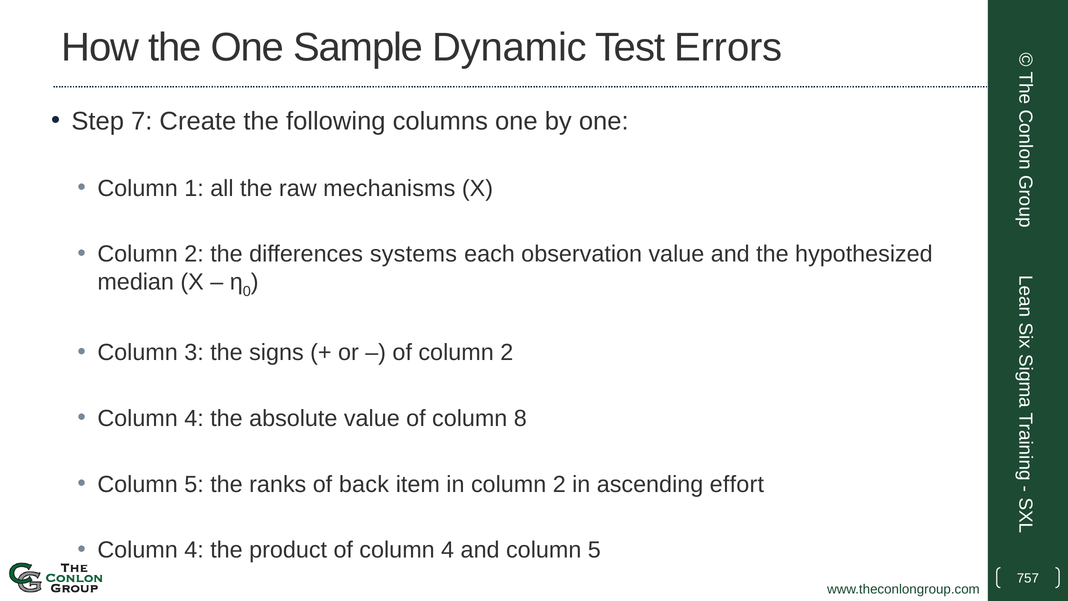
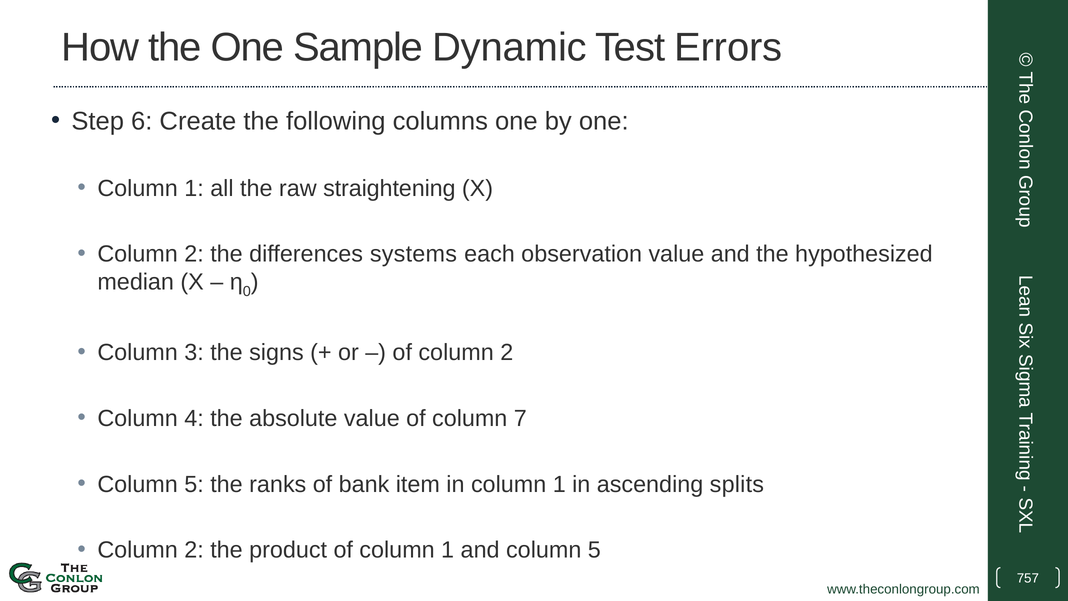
7: 7 -> 6 (142, 121)
mechanisms: mechanisms -> straightening (389, 188)
8: 8 -> 7 (520, 418)
back: back -> bank (364, 484)
in column 2: 2 -> 1 (559, 484)
effort: effort -> splits (737, 484)
4: 4 -> 2 (194, 550)
of column 4: 4 -> 1 (448, 550)
